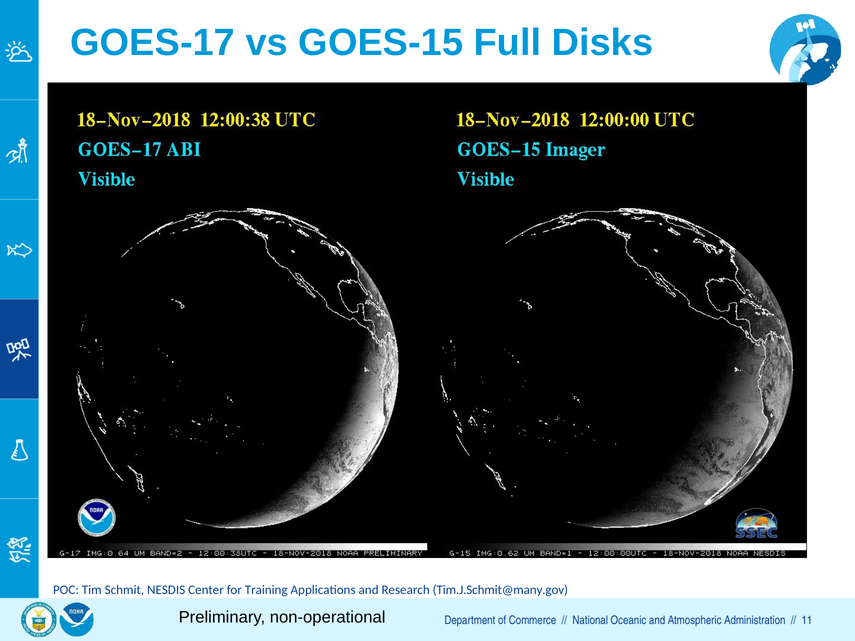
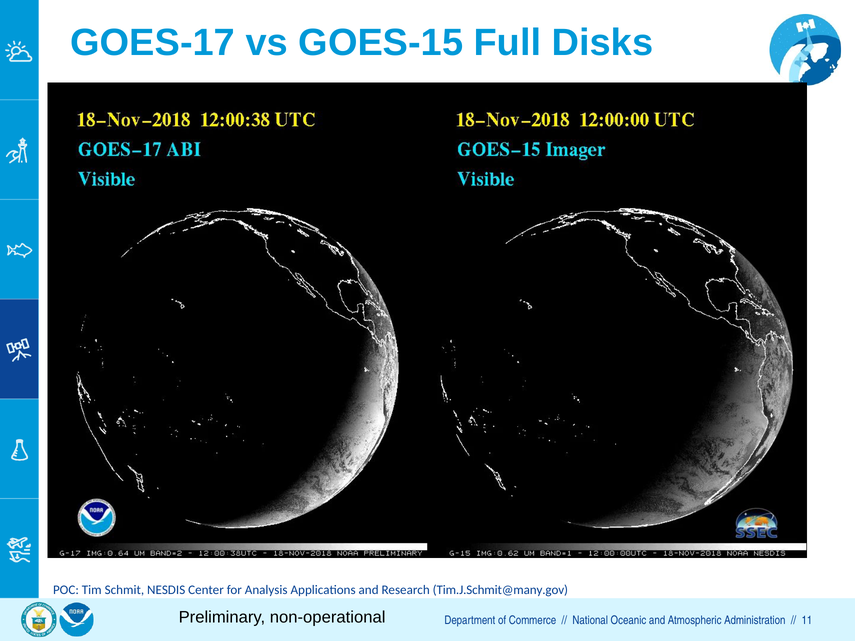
Training: Training -> Analysis (266, 590)
